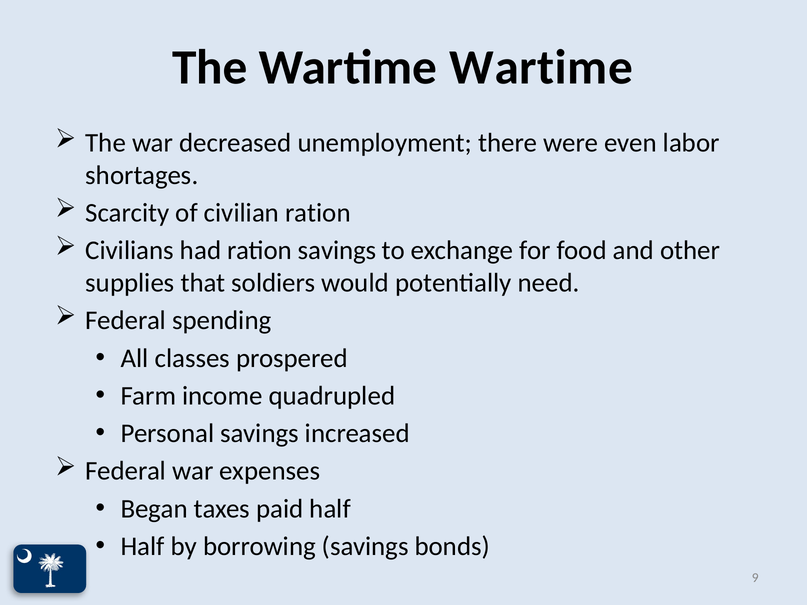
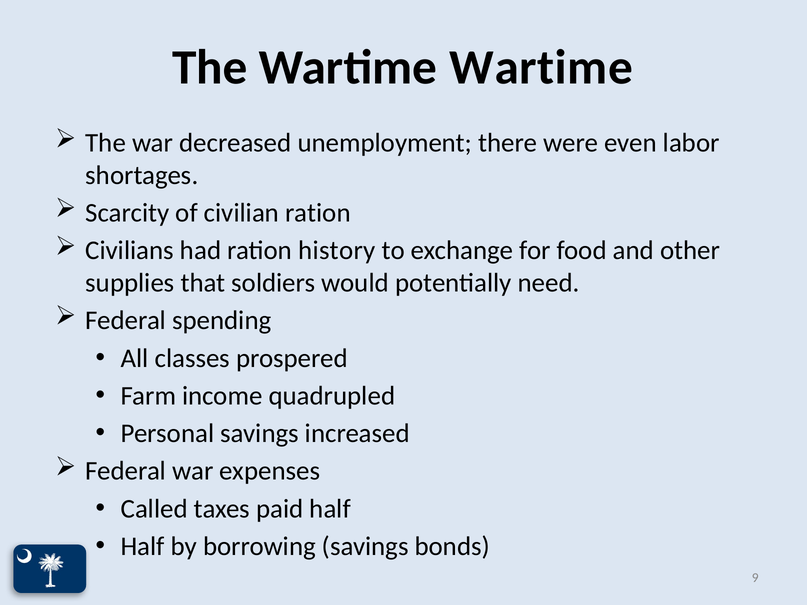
ration savings: savings -> history (337, 251)
Began: Began -> Called (154, 509)
